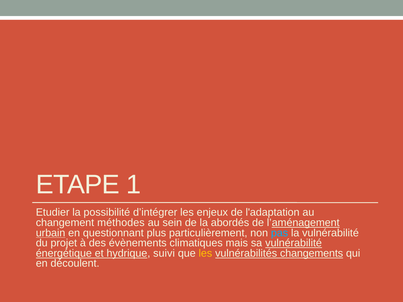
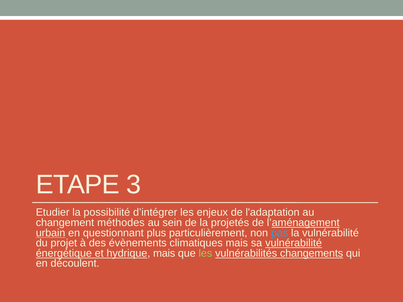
1: 1 -> 3 (133, 185)
abordés: abordés -> projetés (230, 223)
hydrique suivi: suivi -> mais (164, 253)
les colour: yellow -> light green (205, 253)
